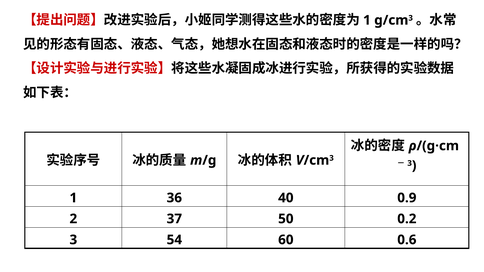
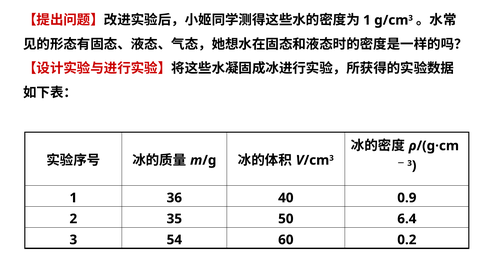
37: 37 -> 35 (174, 219)
0.2: 0.2 -> 6.4 (407, 219)
0.6: 0.6 -> 0.2 (407, 240)
